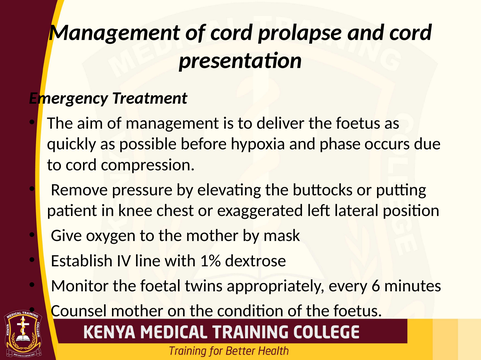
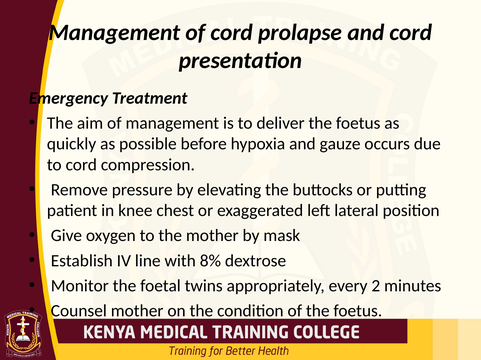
phase: phase -> gauze (340, 144)
1%: 1% -> 8% (210, 261)
6: 6 -> 2 (376, 286)
